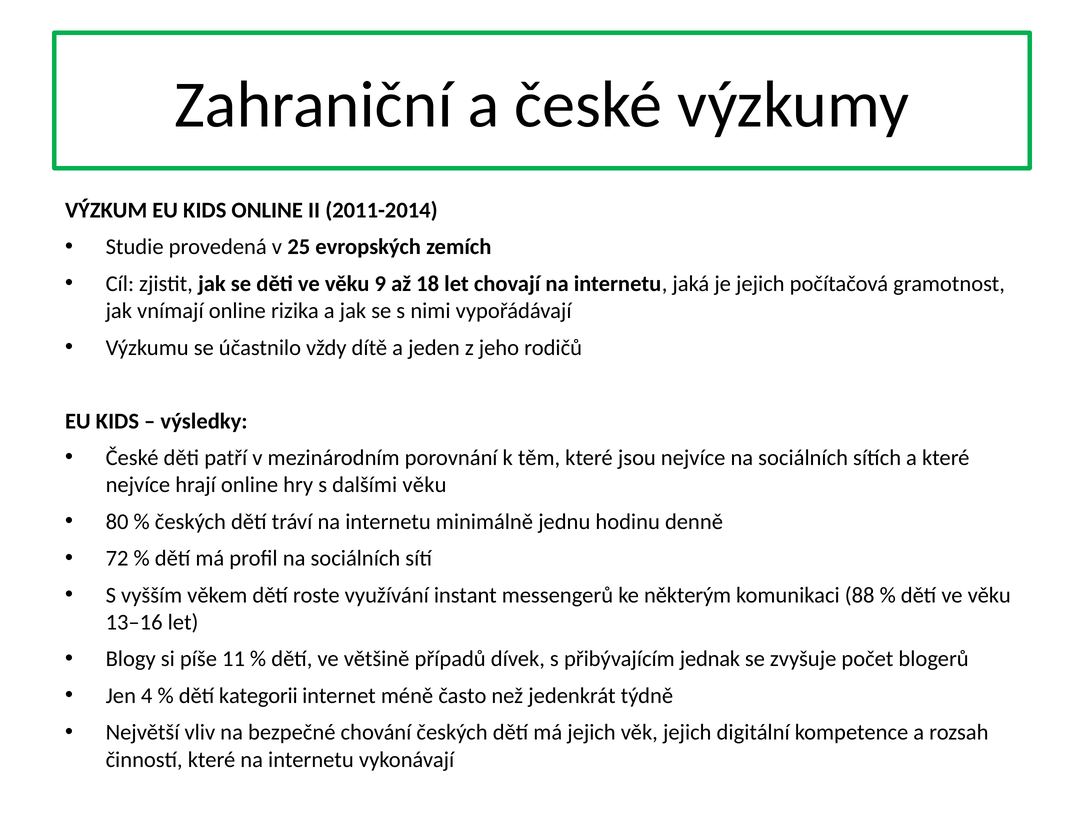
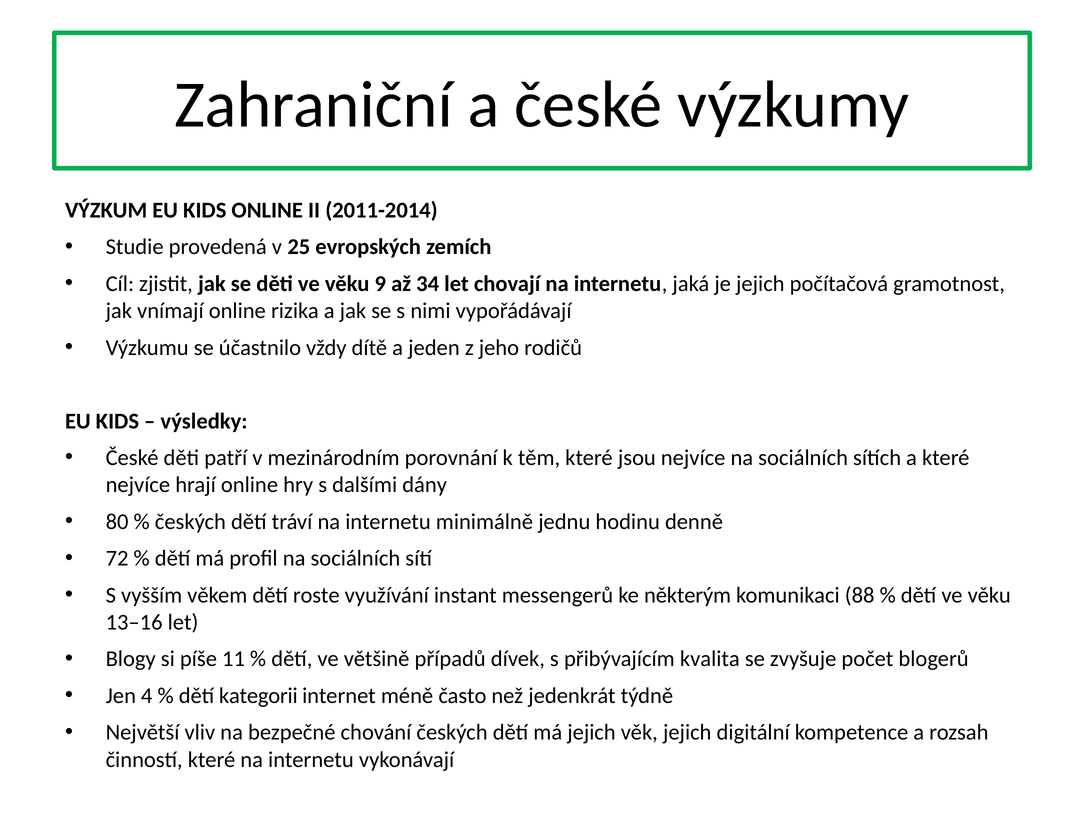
18: 18 -> 34 (428, 284)
dalšími věku: věku -> dány (425, 485)
jednak: jednak -> kvalita (710, 659)
